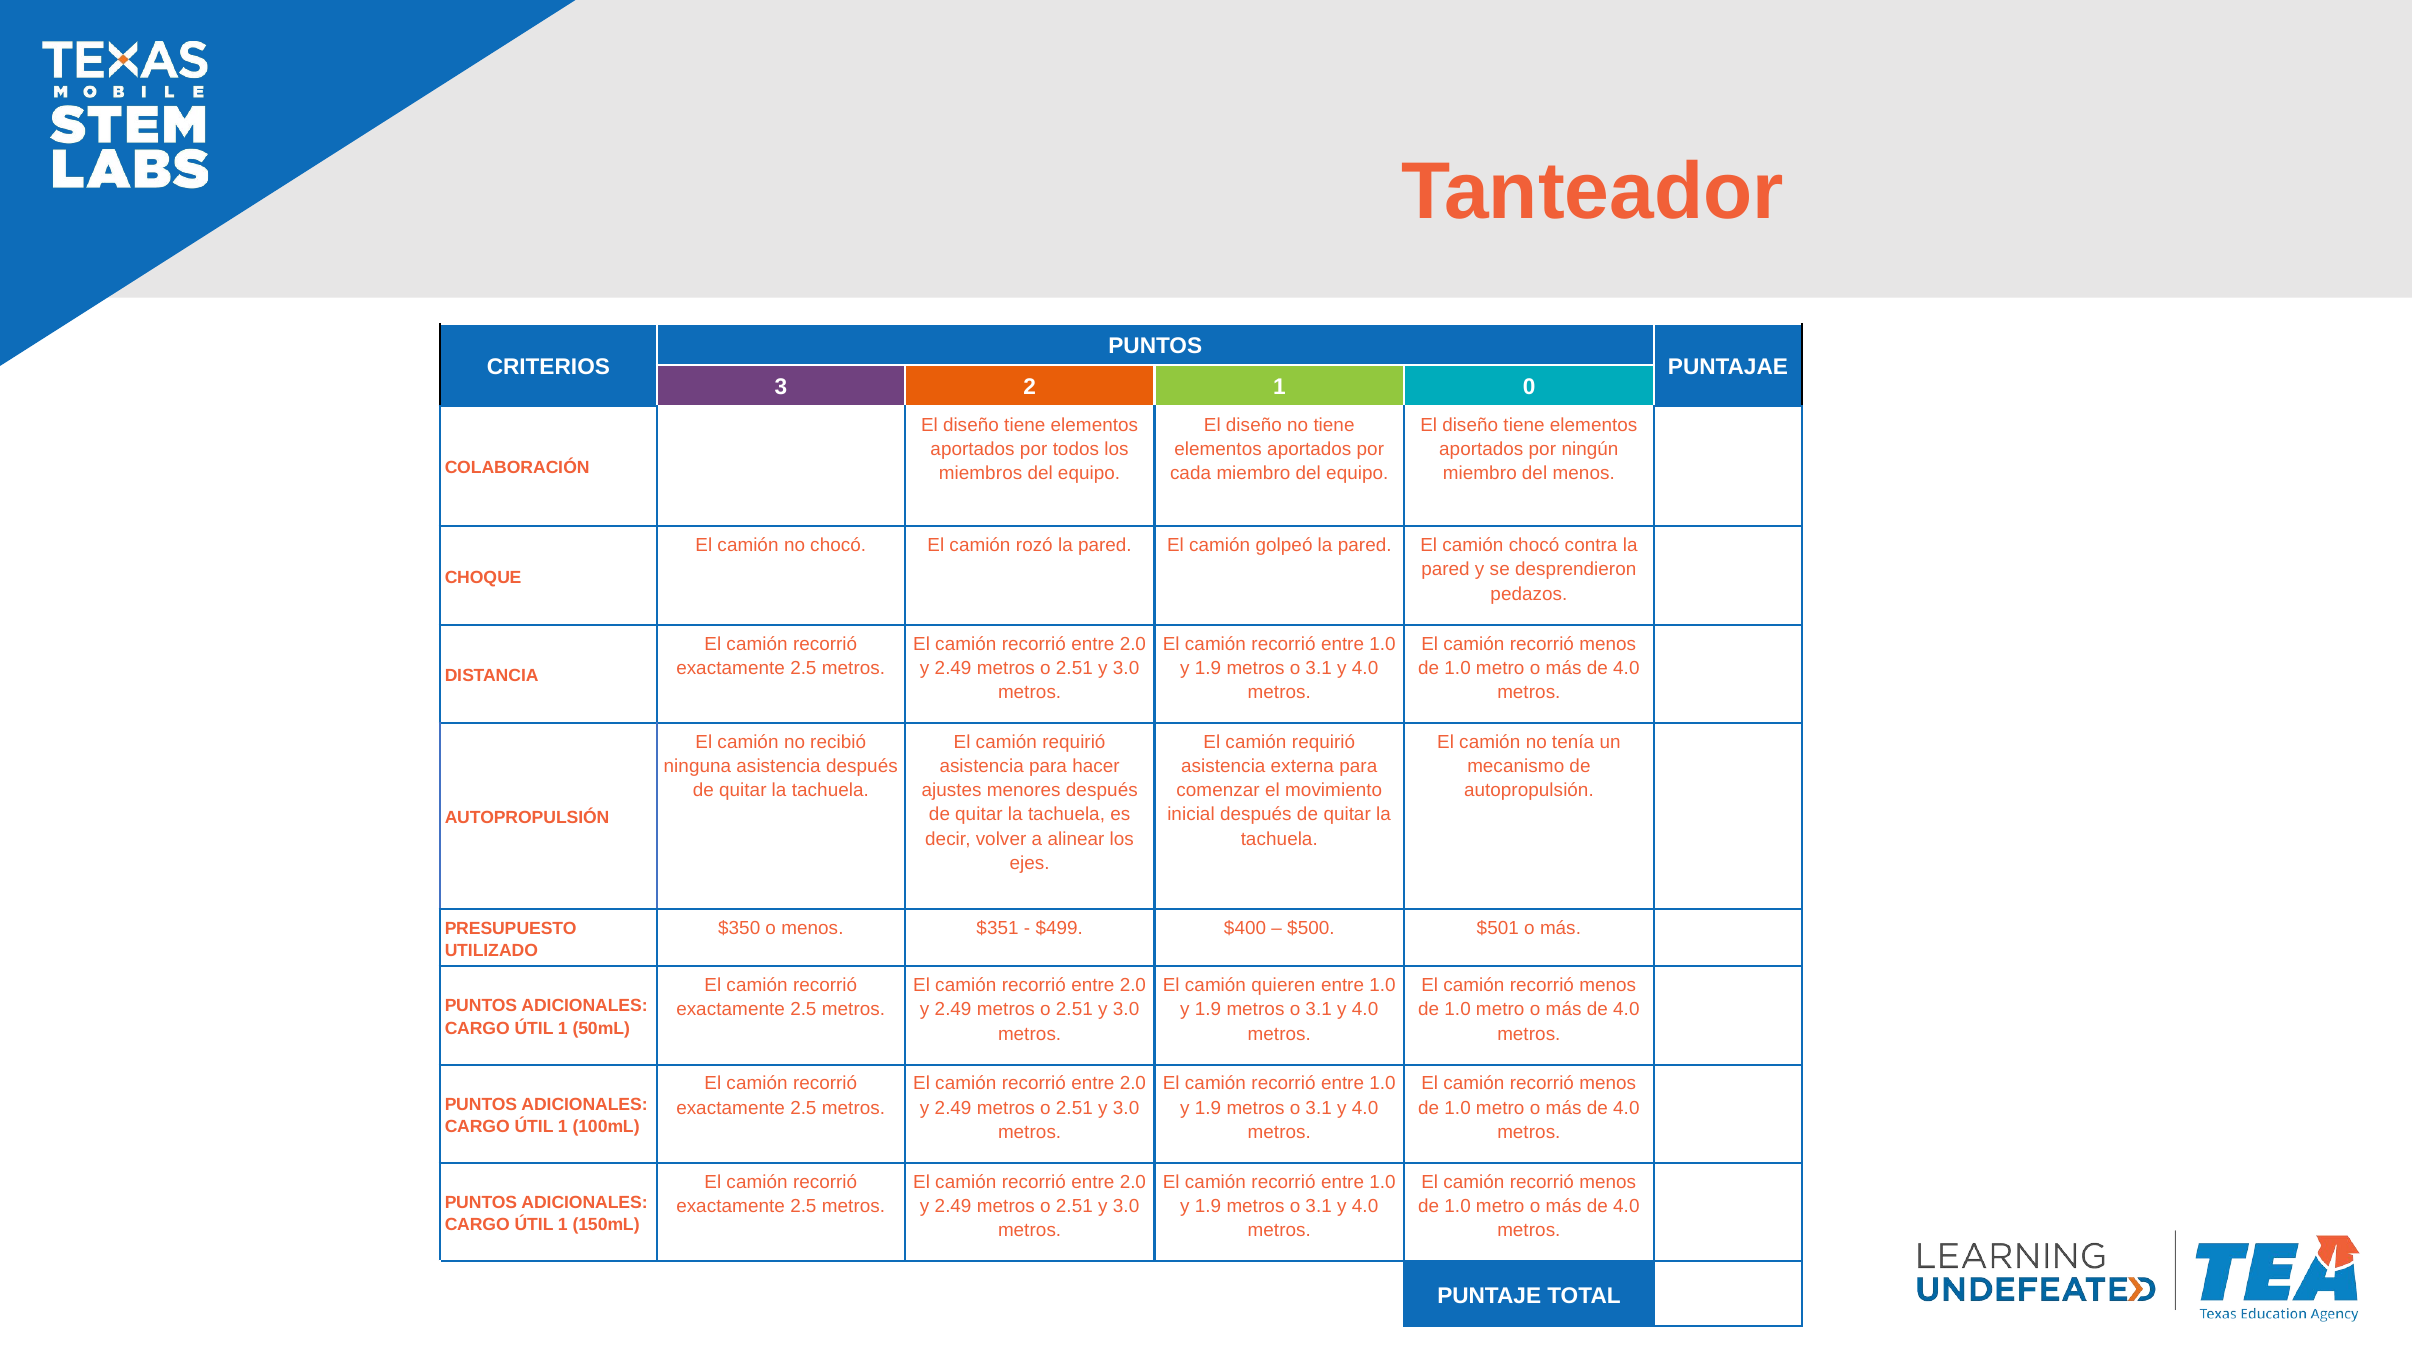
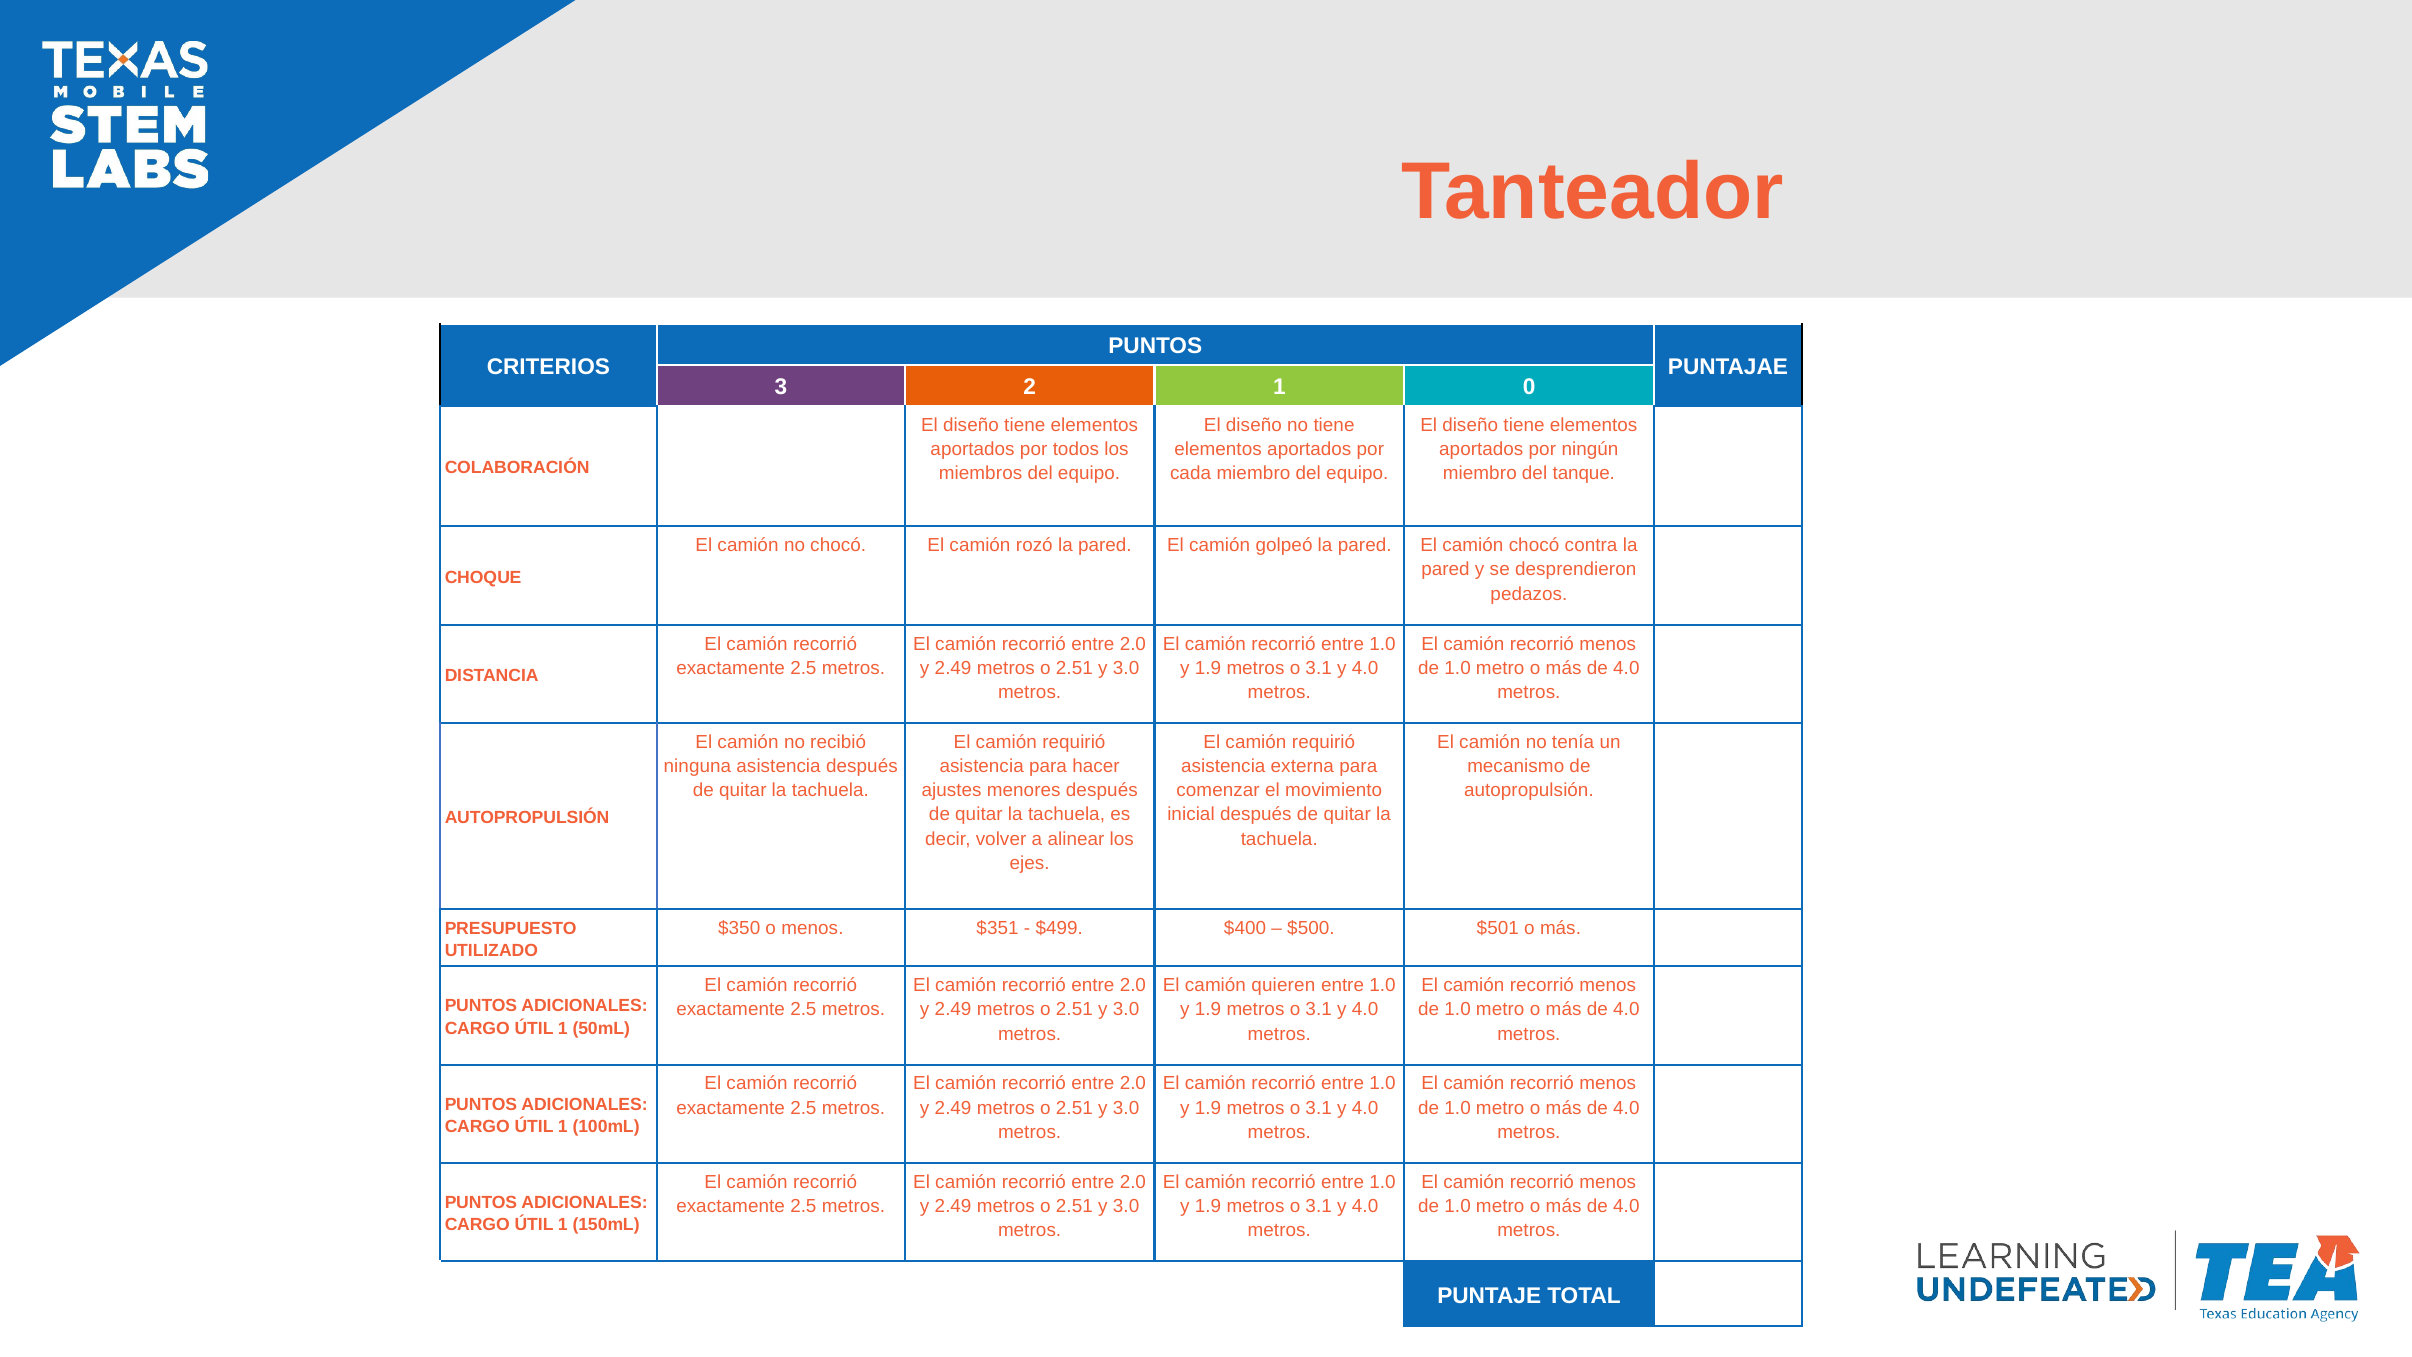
del menos: menos -> tanque (1584, 474)
